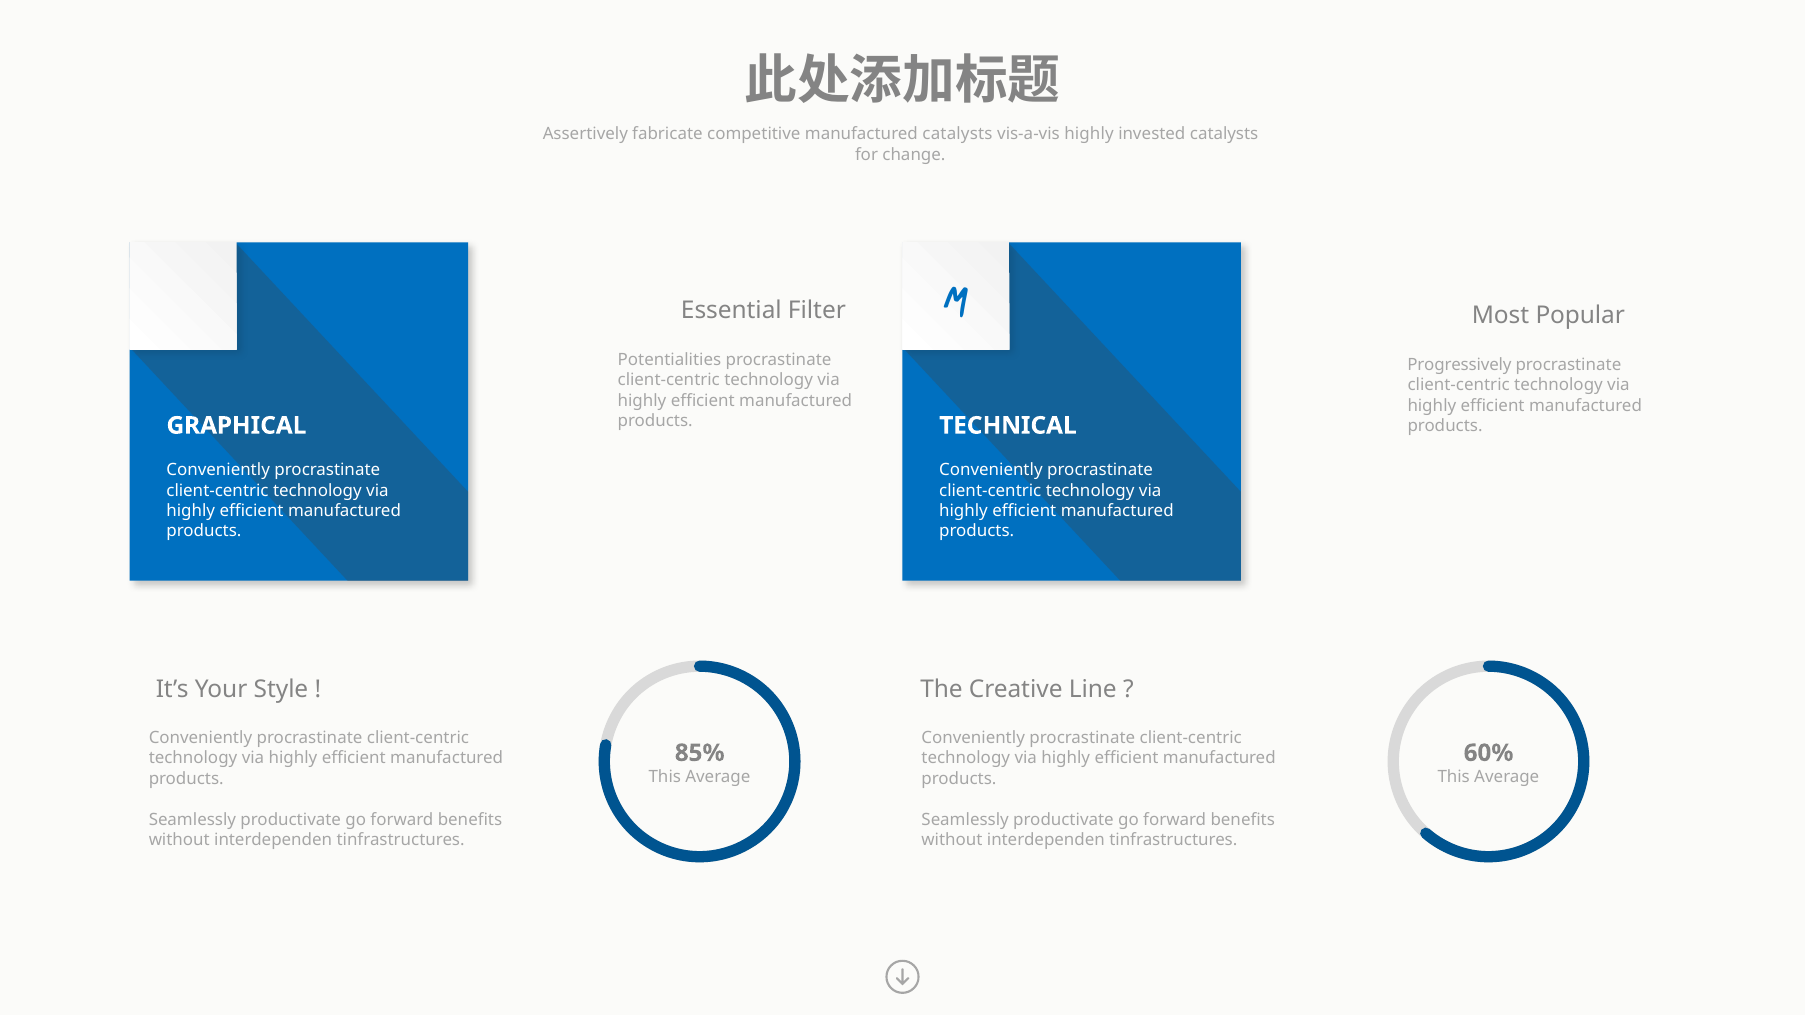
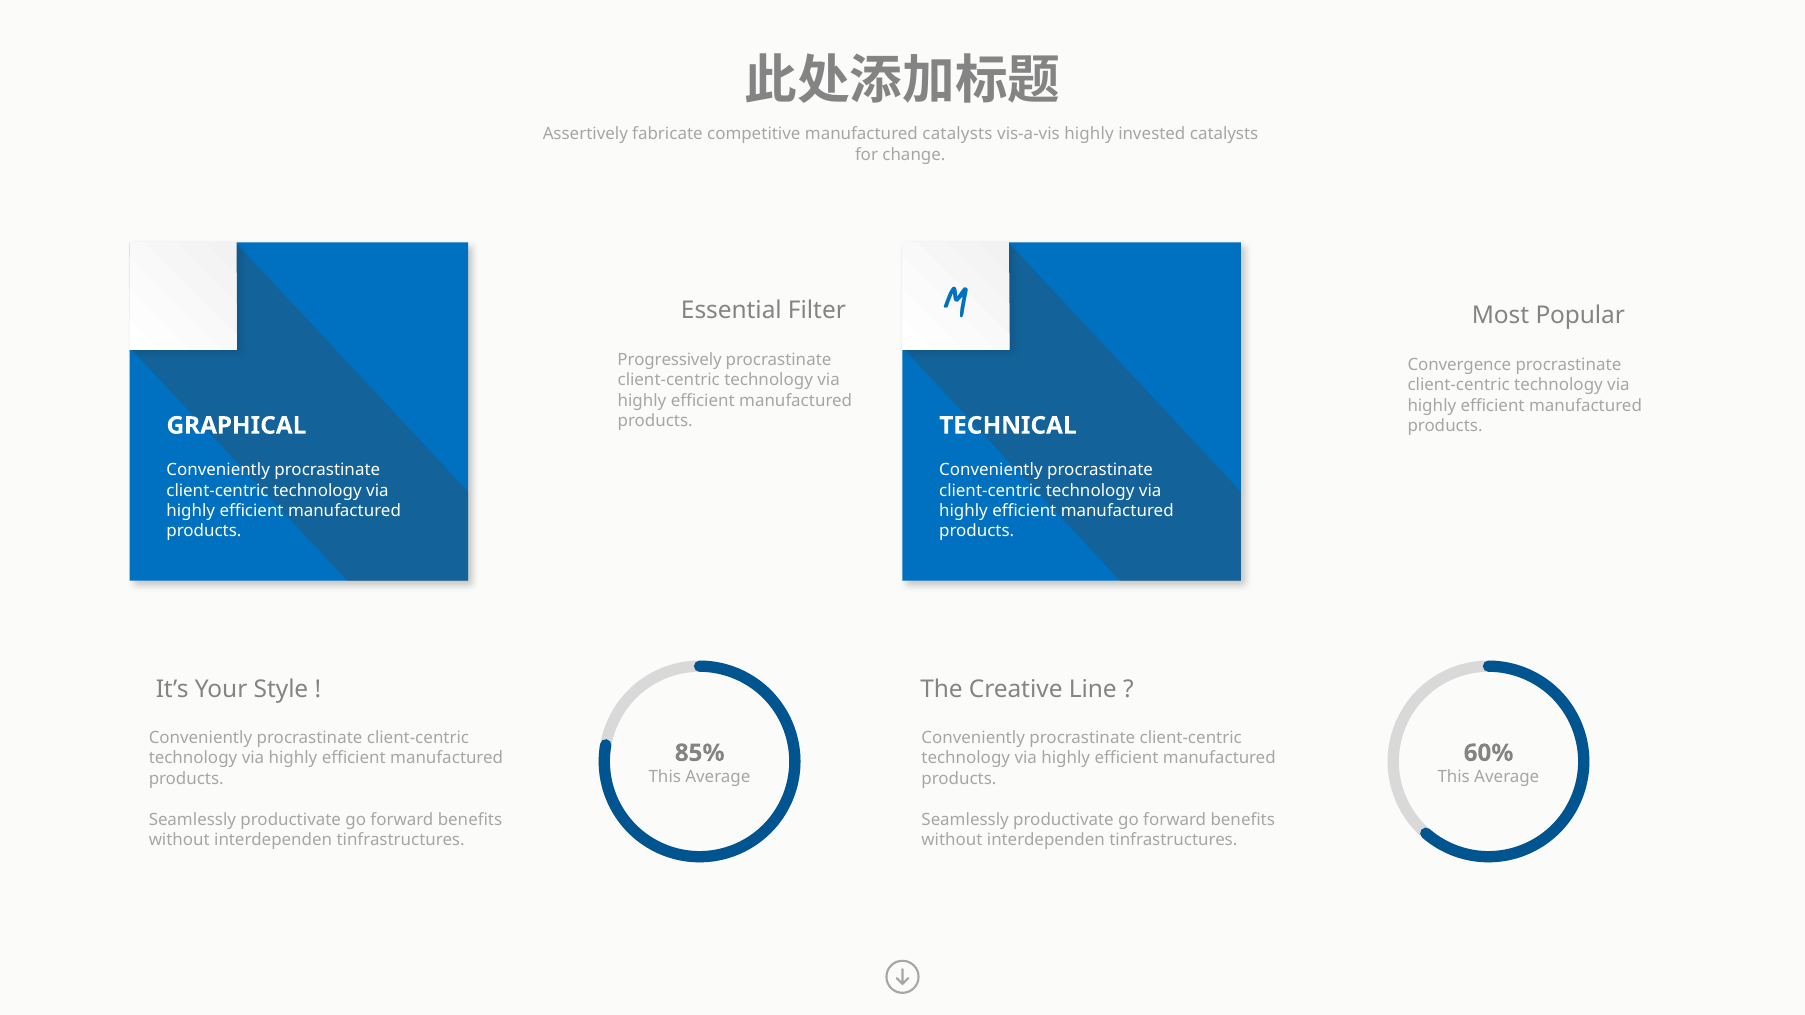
Potentialities: Potentialities -> Progressively (670, 360)
Progressively: Progressively -> Convergence (1459, 365)
